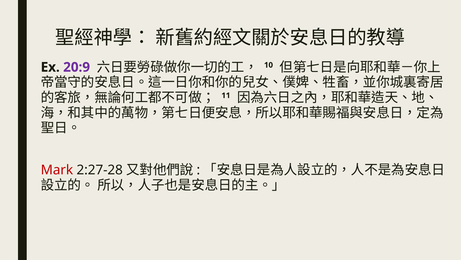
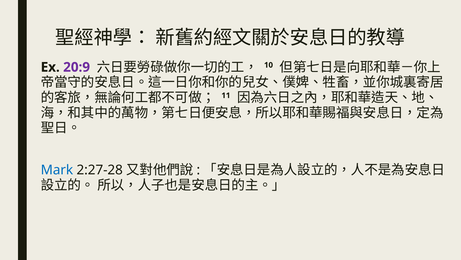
Mark colour: red -> blue (57, 170)
